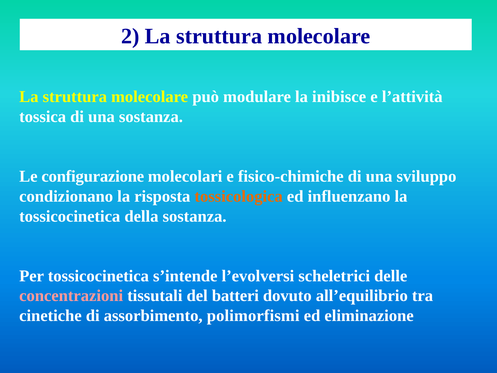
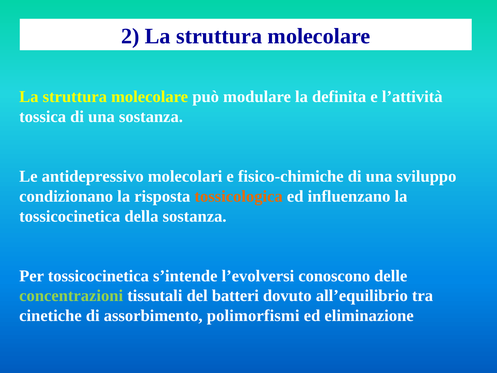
inibisce: inibisce -> definita (339, 97)
configurazione: configurazione -> antidepressivo (93, 176)
scheletrici: scheletrici -> conoscono (334, 276)
concentrazioni colour: pink -> light green (71, 296)
